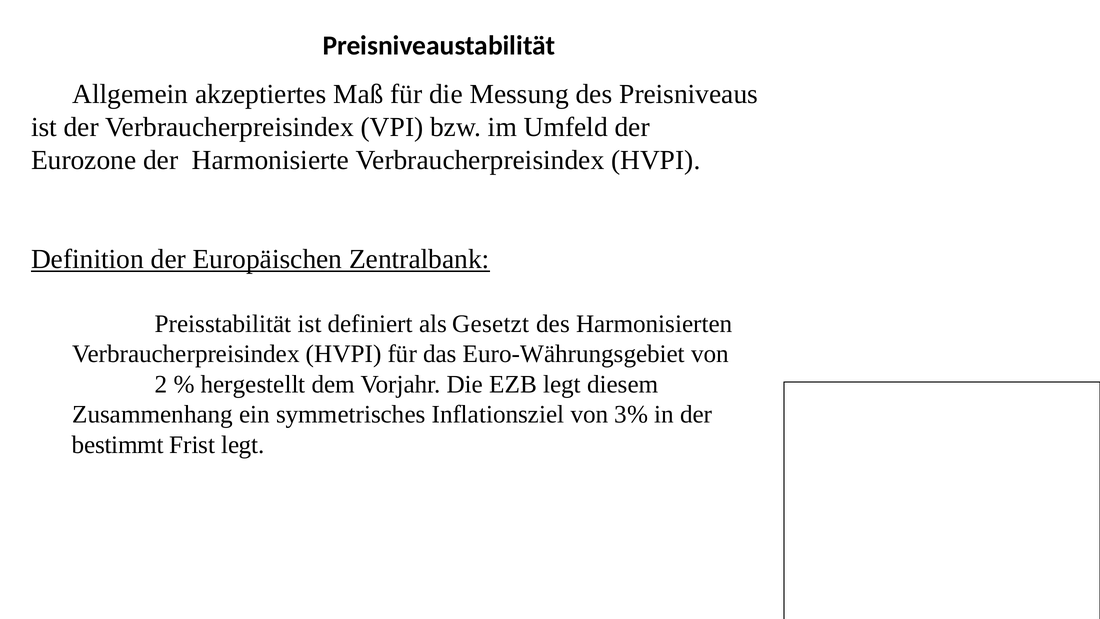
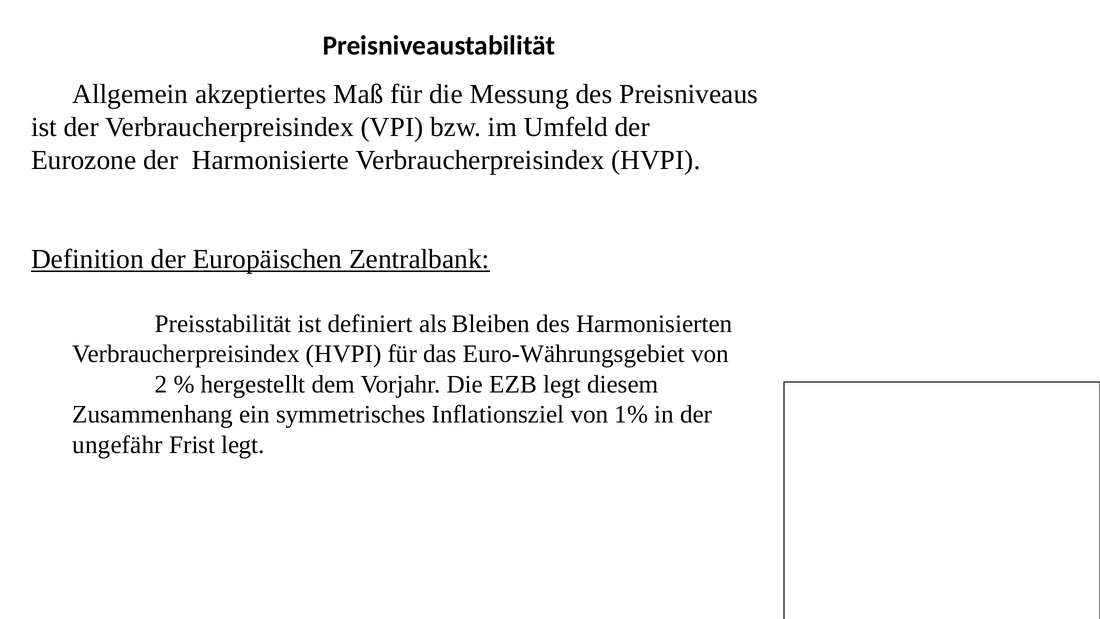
Gesetzt: Gesetzt -> Bleiben (491, 324)
3%: 3% -> 1% (631, 414)
bestimmt: bestimmt -> ungefähr (118, 445)
